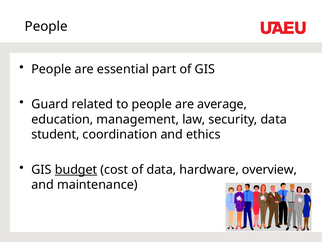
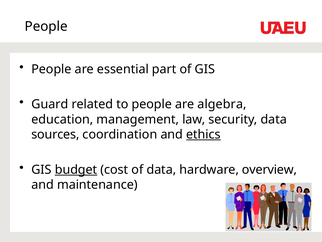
average: average -> algebra (222, 104)
student: student -> sources (55, 134)
ethics underline: none -> present (203, 134)
